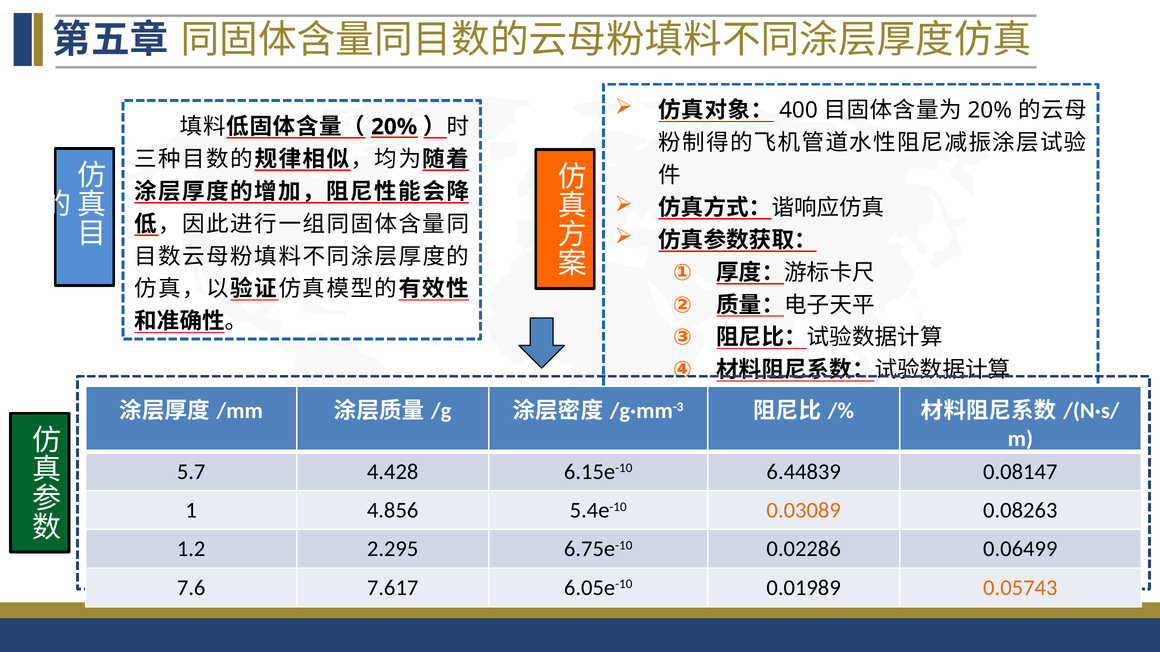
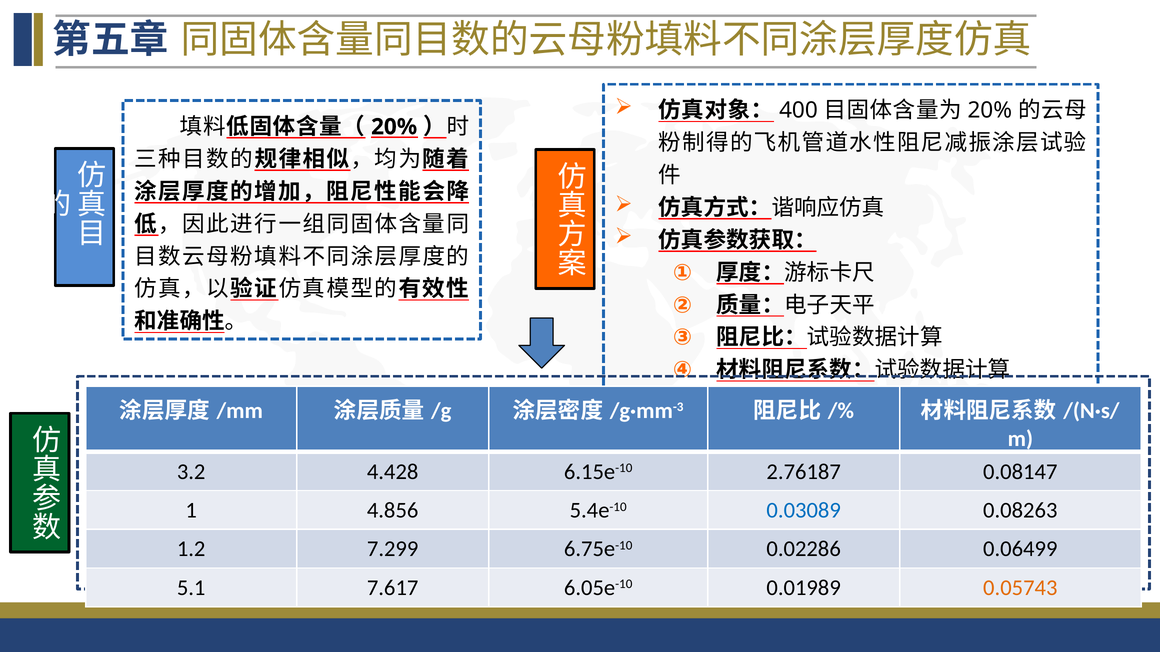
5.7: 5.7 -> 3.2 (191, 472)
6.44839: 6.44839 -> 2.76187 (804, 472)
0.03089 colour: orange -> blue (804, 511)
2.295: 2.295 -> 7.299 (393, 549)
7.6: 7.6 -> 5.1 (191, 588)
